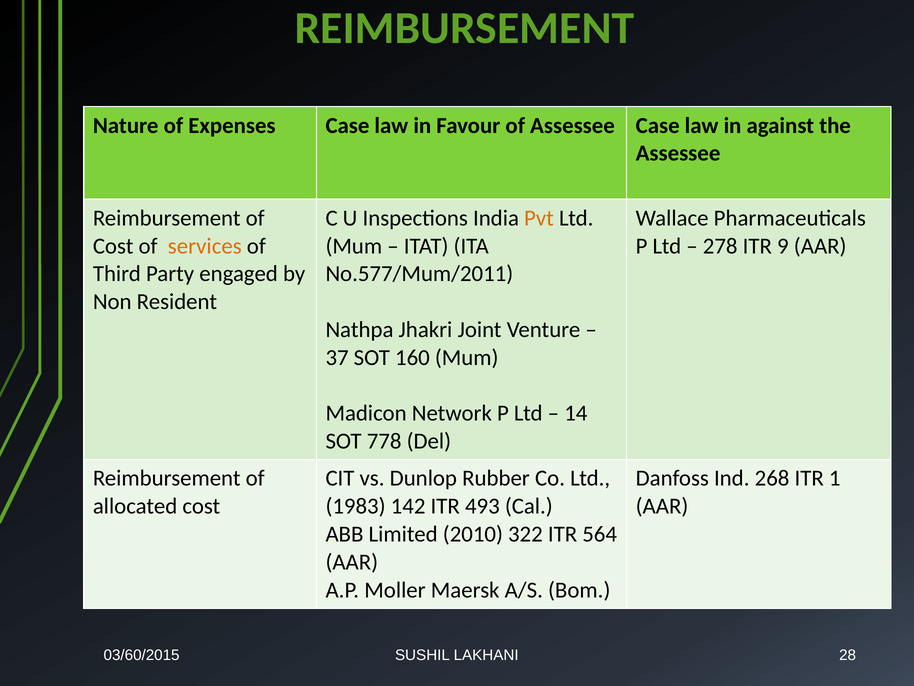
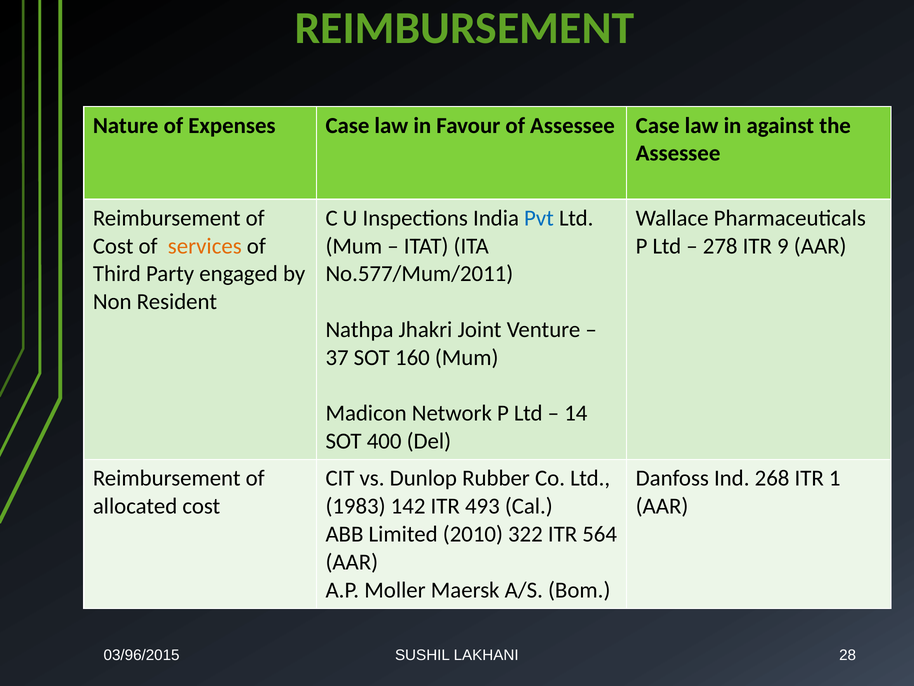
Pvt colour: orange -> blue (539, 218)
778: 778 -> 400 (384, 441)
03/60/2015: 03/60/2015 -> 03/96/2015 (142, 655)
